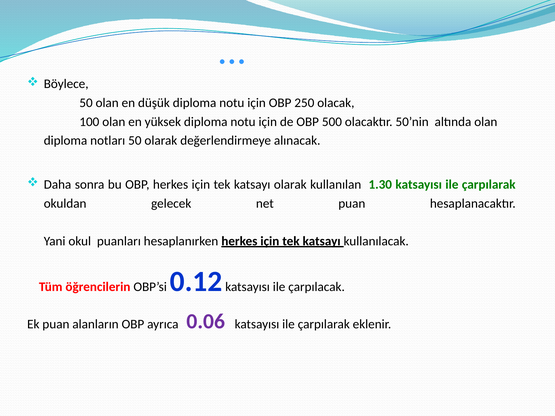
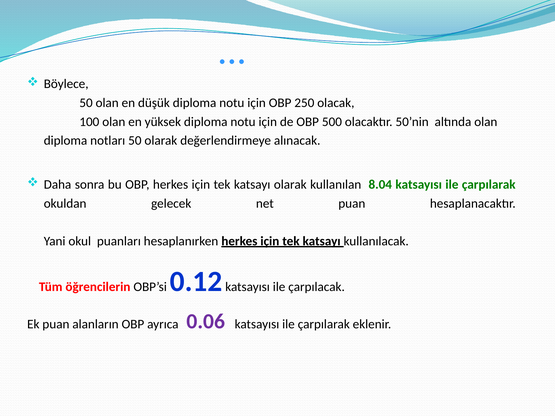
1.30: 1.30 -> 8.04 (380, 185)
